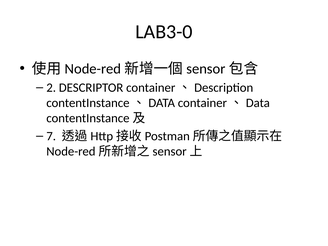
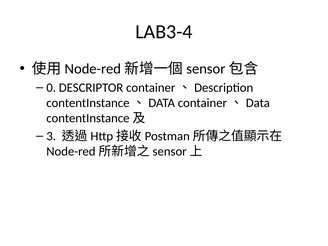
LAB3-0: LAB3-0 -> LAB3-4 (164, 32)
2: 2 -> 0 (51, 88)
7: 7 -> 3 (51, 136)
